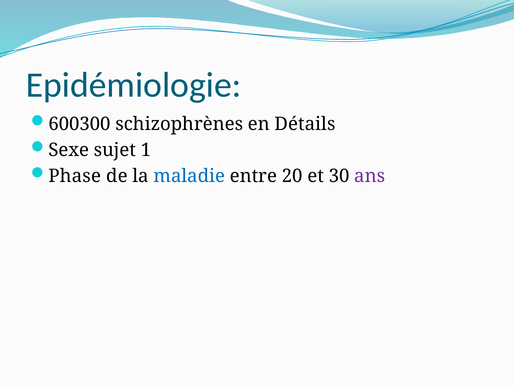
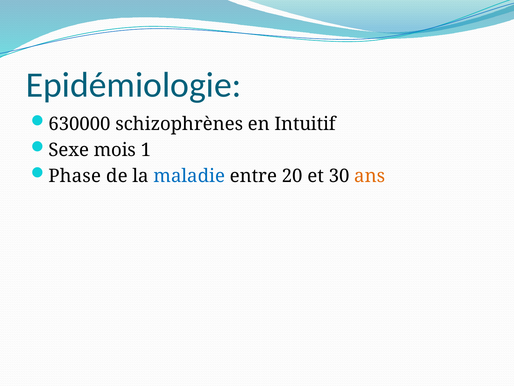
600300: 600300 -> 630000 (80, 124)
Détails: Détails -> Intuitif (305, 124)
sujet: sujet -> mois (115, 150)
ans colour: purple -> orange (370, 176)
